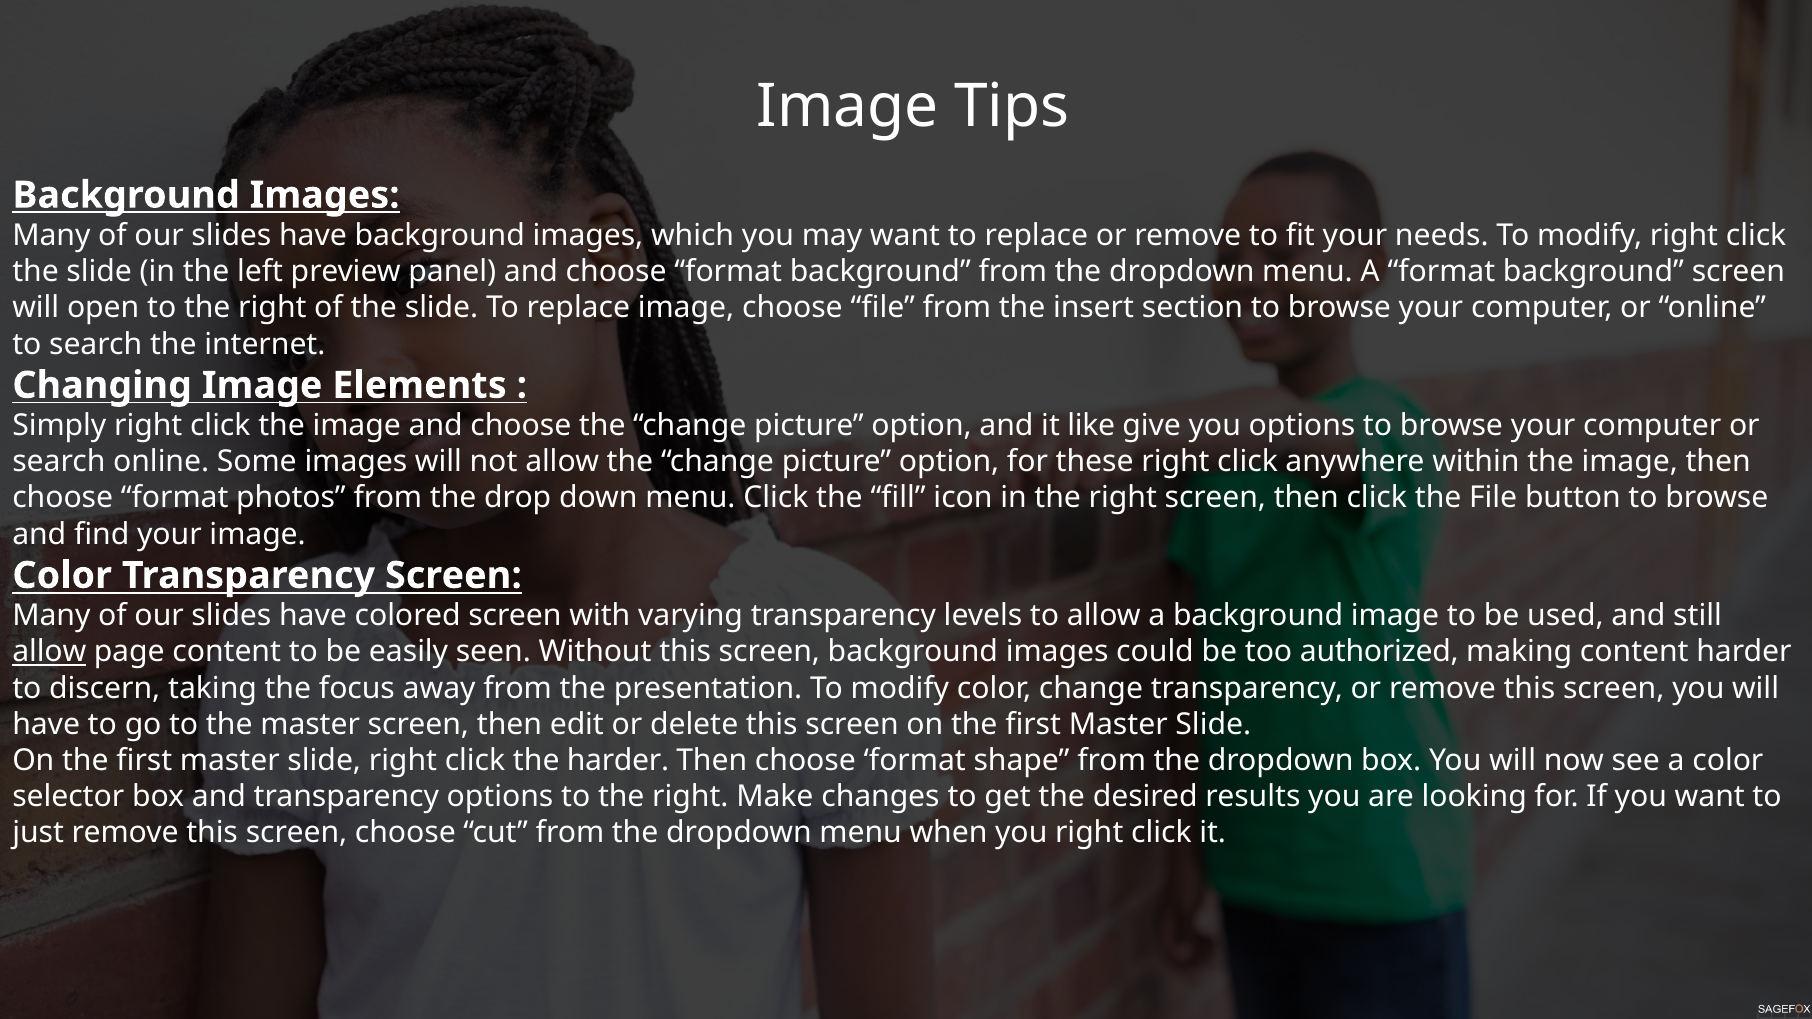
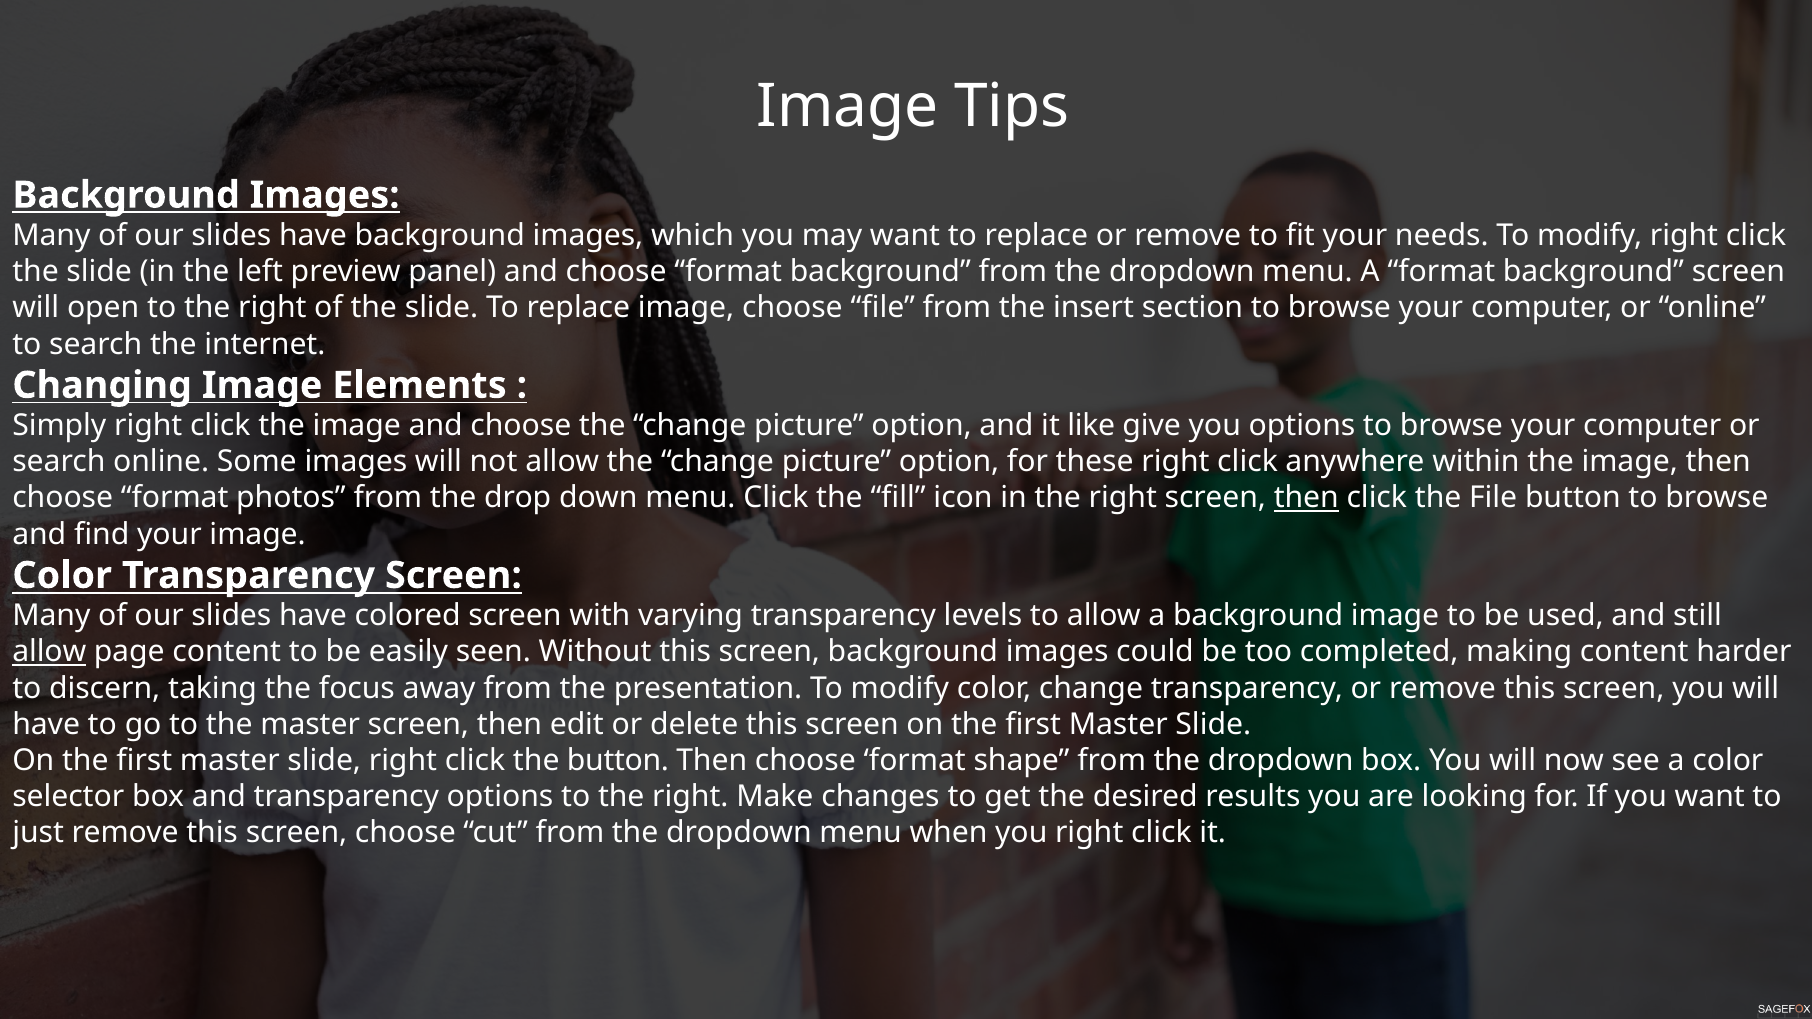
then underline: none -> present (1306, 498)
authorized: authorized -> completed (1379, 652)
the harder: harder -> button (618, 761)
